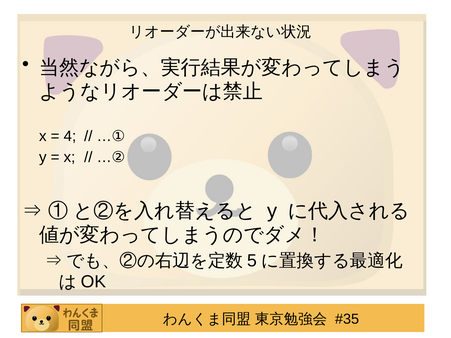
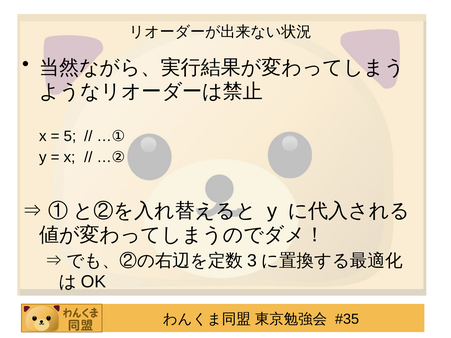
4: 4 -> 5 (70, 136)
5: 5 -> 3 (252, 261)
